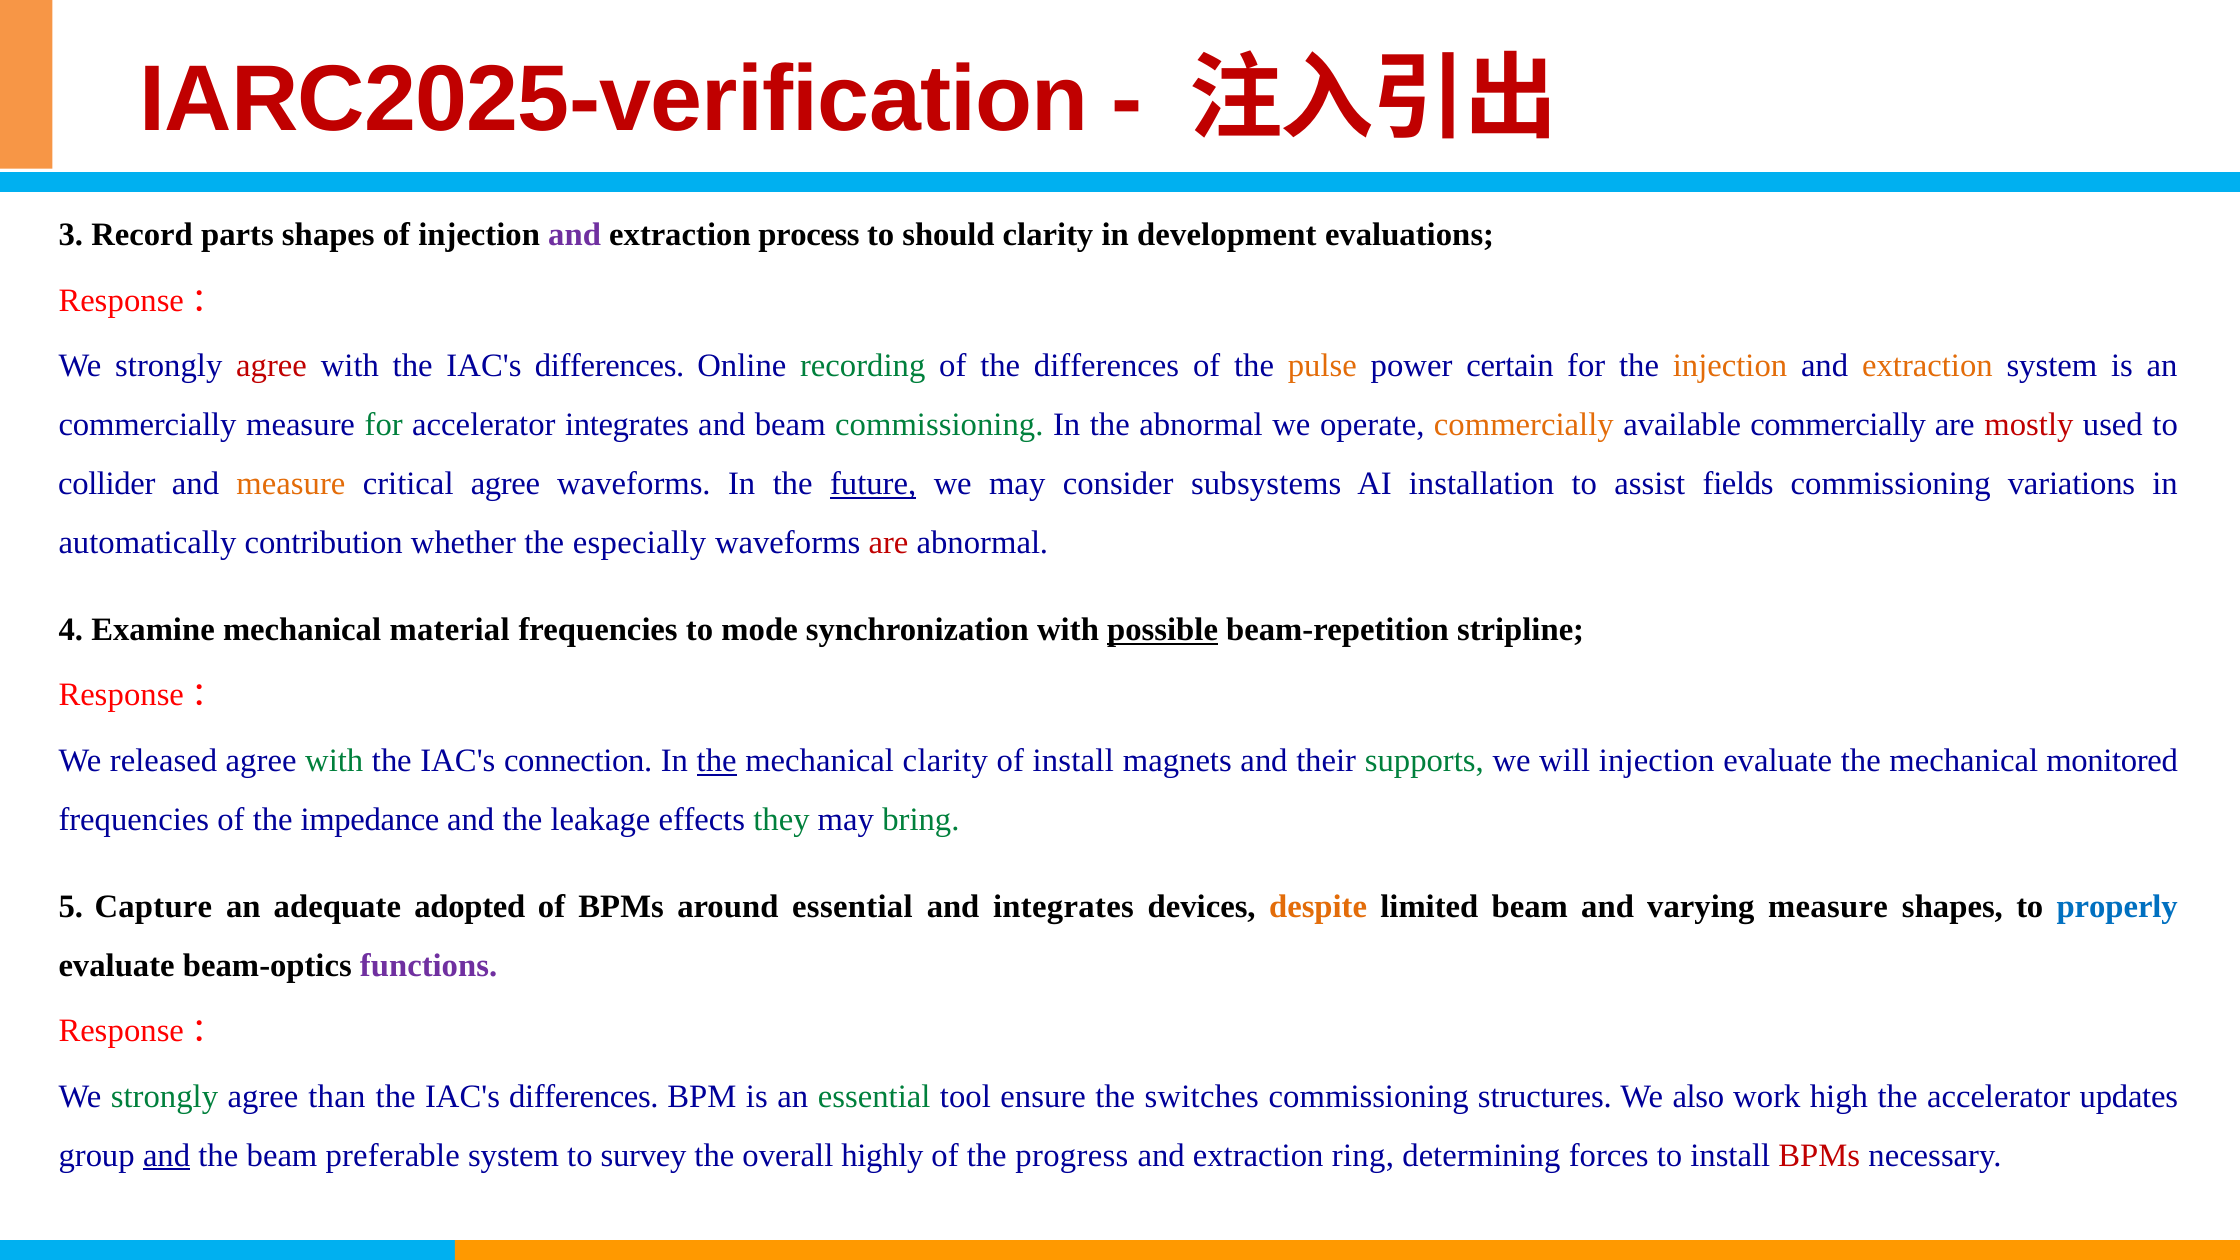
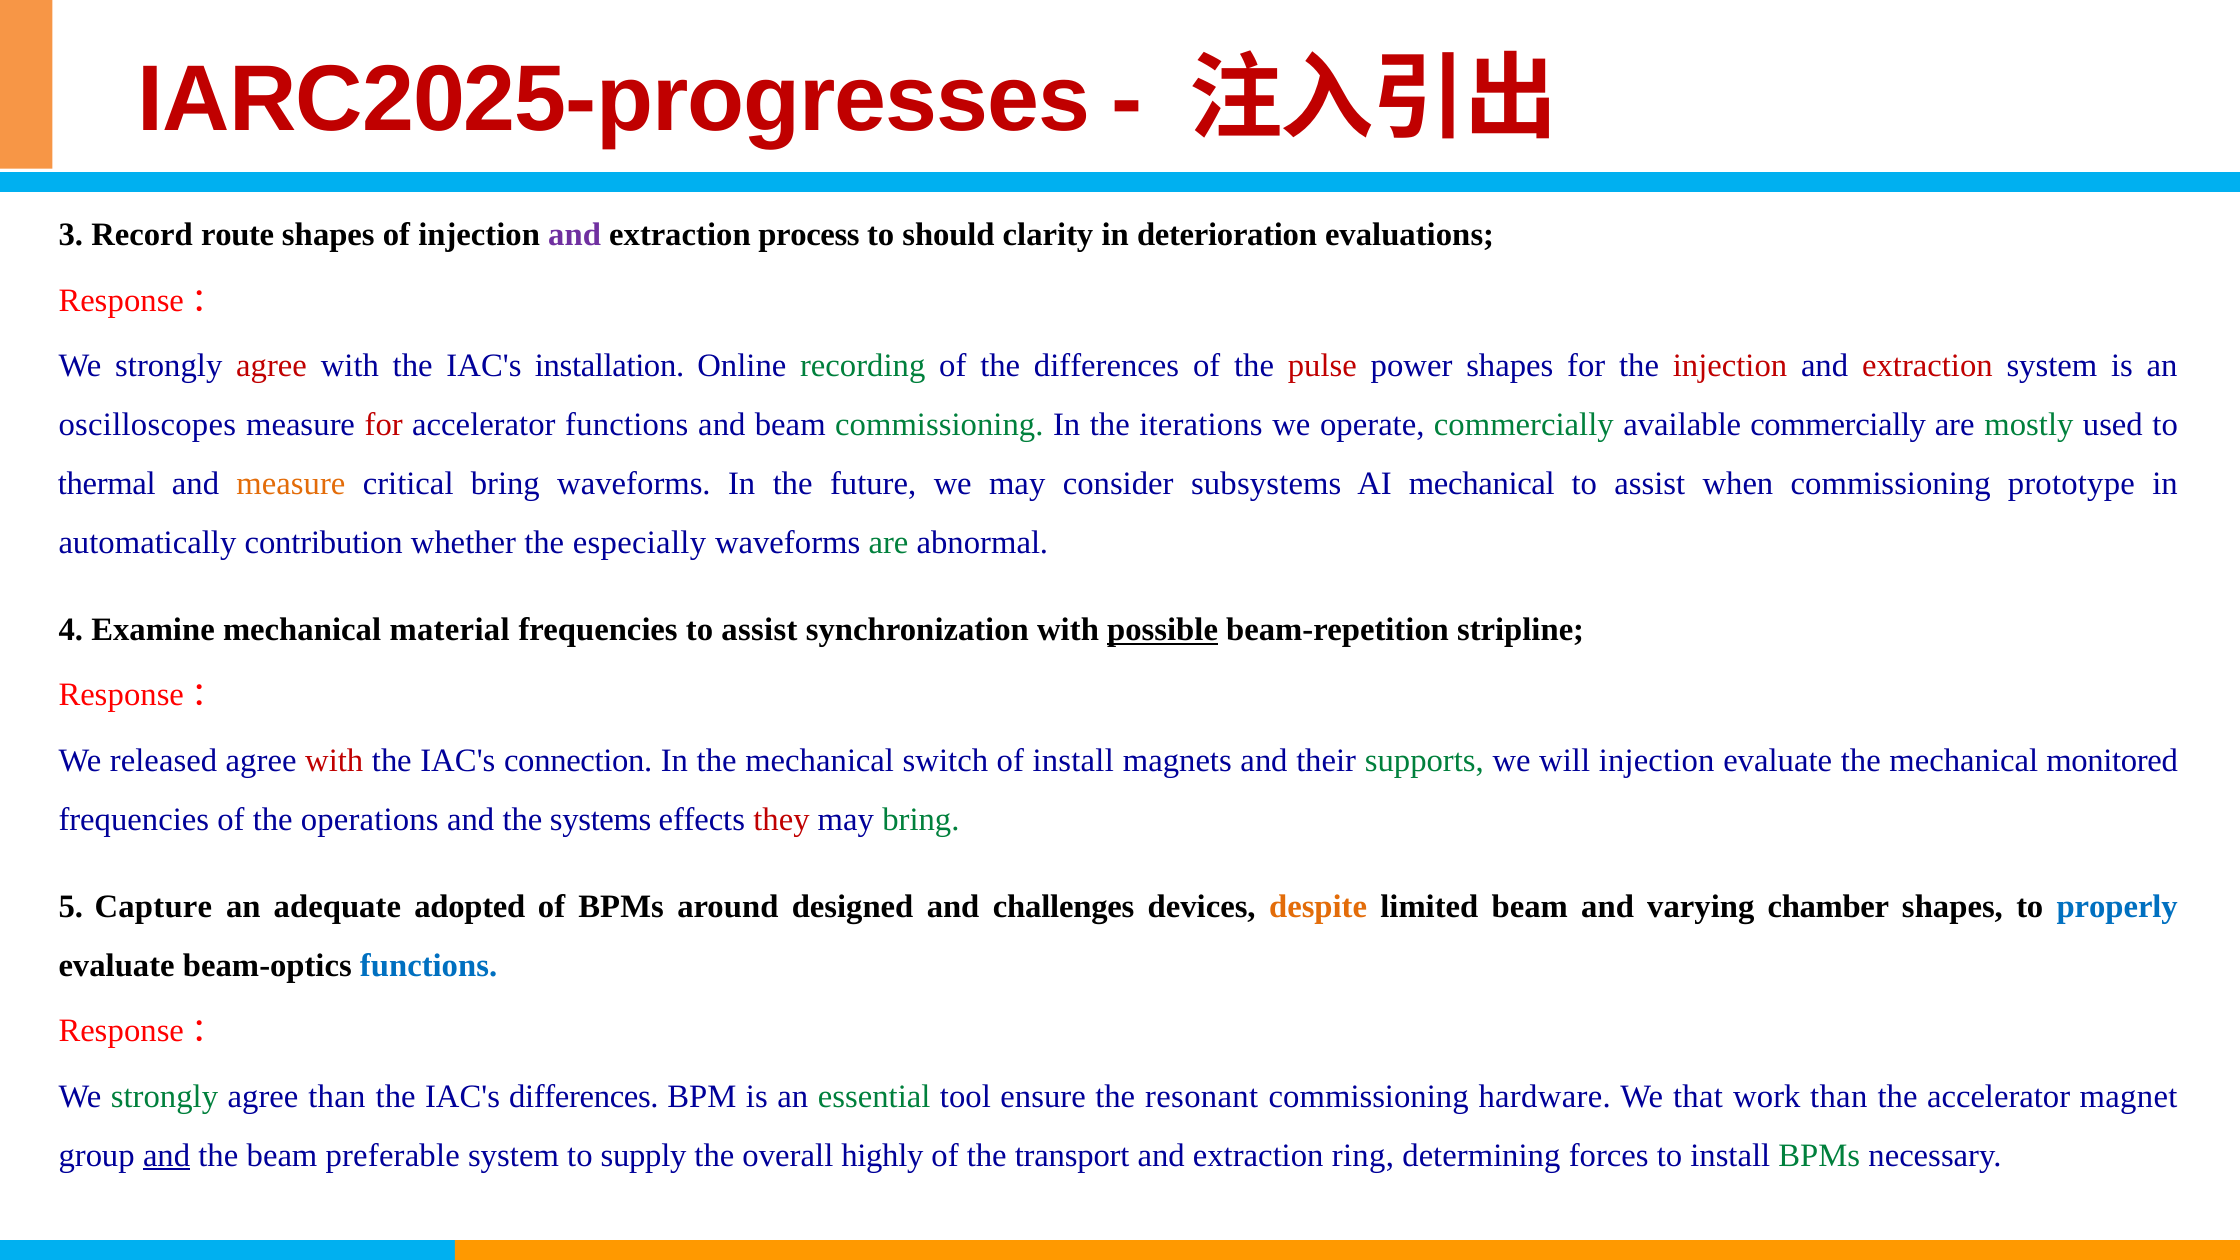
IARC2025-verification: IARC2025-verification -> IARC2025-progresses (614, 99)
parts: parts -> route (238, 235)
development: development -> deterioration (1227, 235)
with the IAC's differences: differences -> installation (610, 366)
pulse colour: orange -> red (1322, 366)
power certain: certain -> shapes (1510, 366)
injection colour: orange -> red (1730, 366)
extraction colour: orange -> red (1927, 366)
commercially: commercially -> oscilloscopes (147, 425)
for colour: green -> red (384, 425)
accelerator integrates: integrates -> functions (627, 425)
the abnormal: abnormal -> iterations (1201, 425)
commercially colour: orange -> green (1524, 425)
mostly colour: red -> green (2029, 425)
collider: collider -> thermal (107, 484)
critical agree: agree -> bring (505, 484)
future underline: present -> none (873, 484)
AI installation: installation -> mechanical (1482, 484)
fields: fields -> when (1738, 484)
variations: variations -> prototype (2071, 484)
are colour: red -> green (888, 543)
frequencies to mode: mode -> assist (759, 630)
with colour: green -> red (334, 761)
the underline: present -> none (717, 761)
mechanical clarity: clarity -> switch (945, 761)
impedance: impedance -> operations (370, 820)
leakage: leakage -> systems (601, 820)
they colour: green -> red (782, 820)
around essential: essential -> designed (853, 907)
and integrates: integrates -> challenges (1064, 907)
varying measure: measure -> chamber (1828, 907)
functions colour: purple -> blue (429, 965)
switches: switches -> resonant (1202, 1096)
structures: structures -> hardware (1545, 1096)
also: also -> that (1698, 1096)
work high: high -> than (1839, 1096)
updates: updates -> magnet (2129, 1096)
survey: survey -> supply (644, 1155)
progress: progress -> transport (1072, 1155)
BPMs colour: red -> green (1819, 1155)
